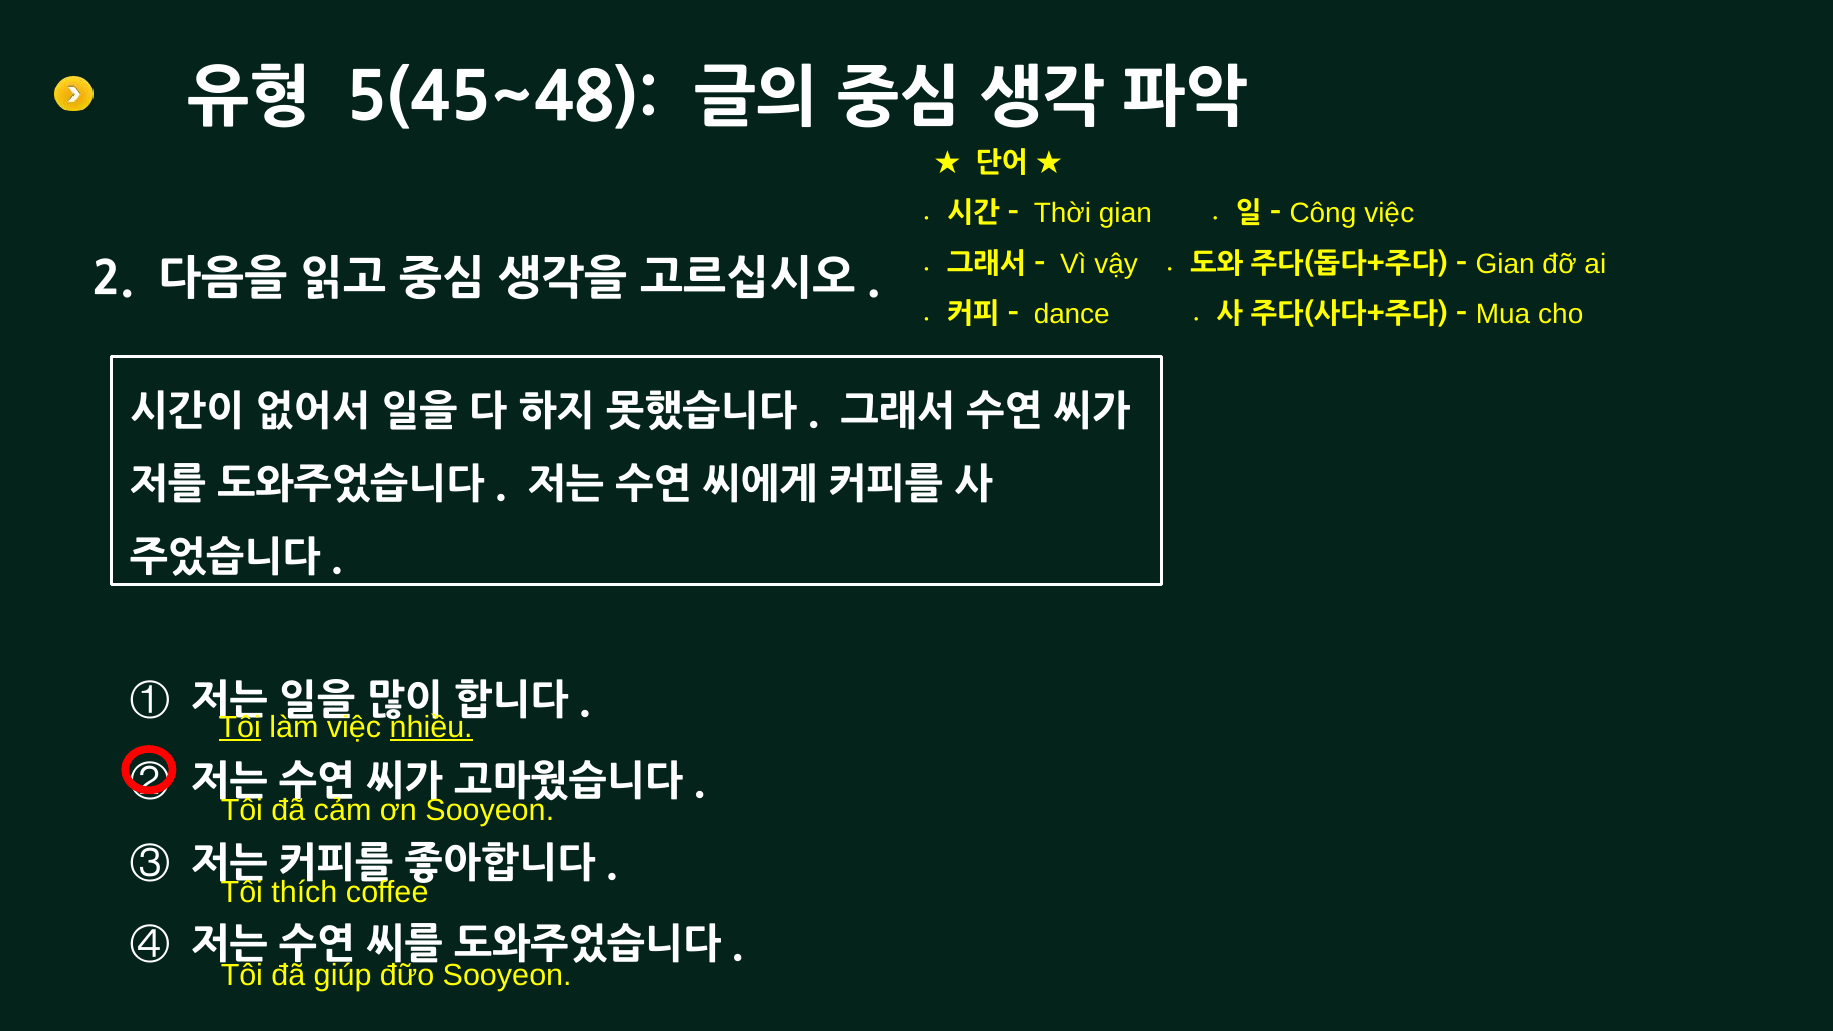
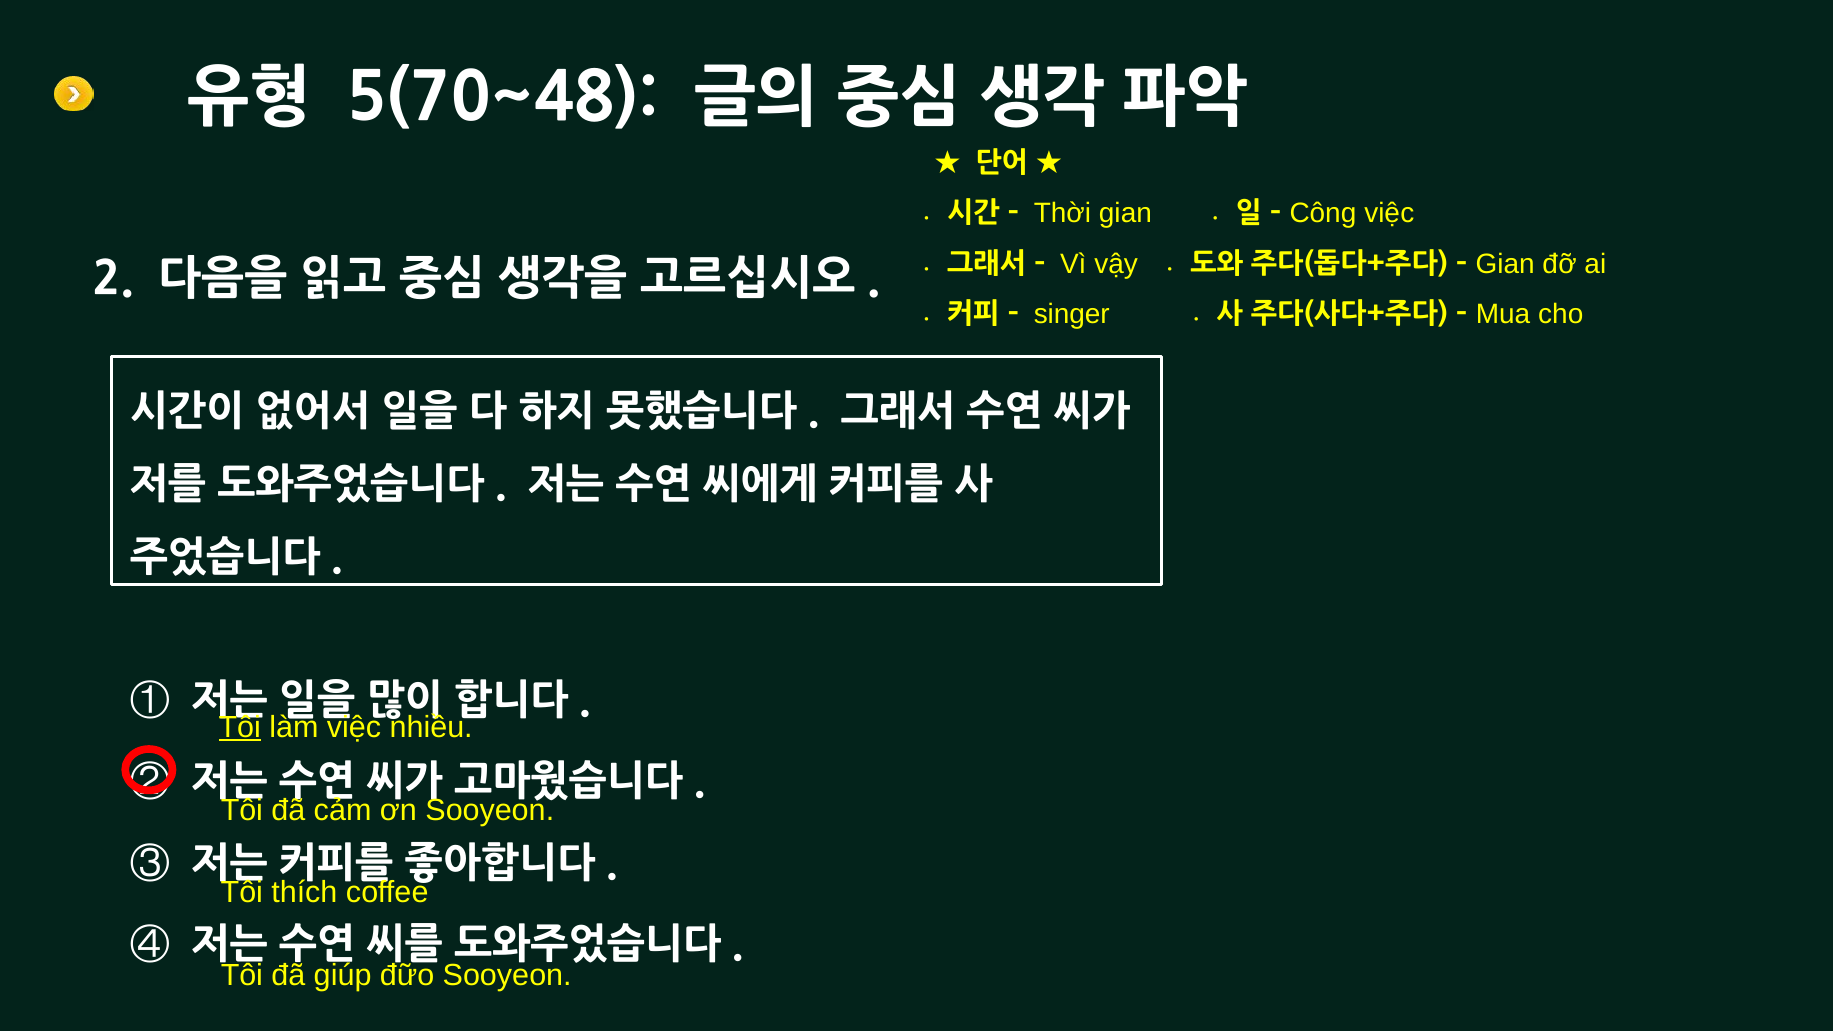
5(45~48: 5(45~48 -> 5(70~48 (503, 98)
dance: dance -> singer (1072, 314)
nhiều underline: present -> none (431, 727)
